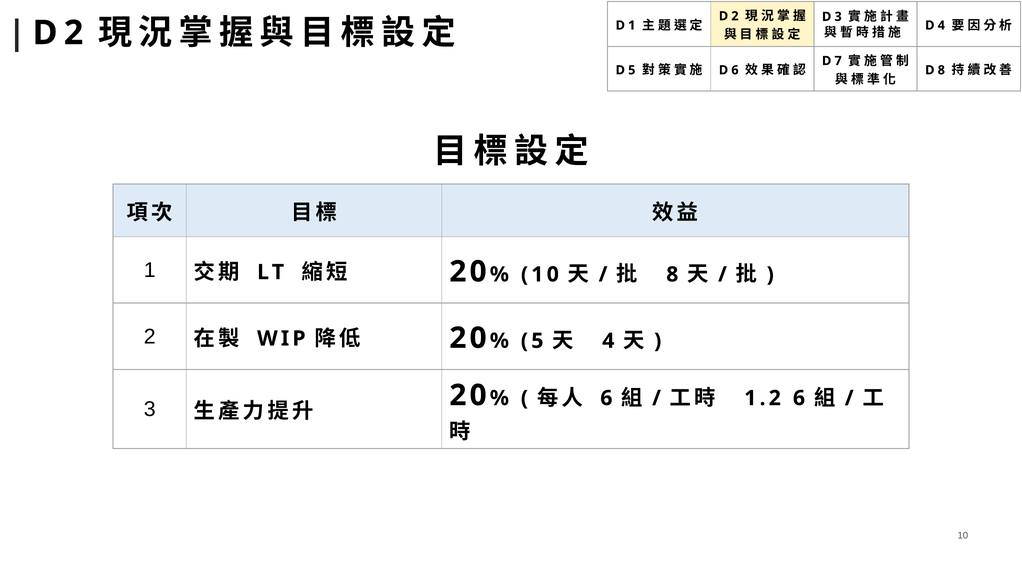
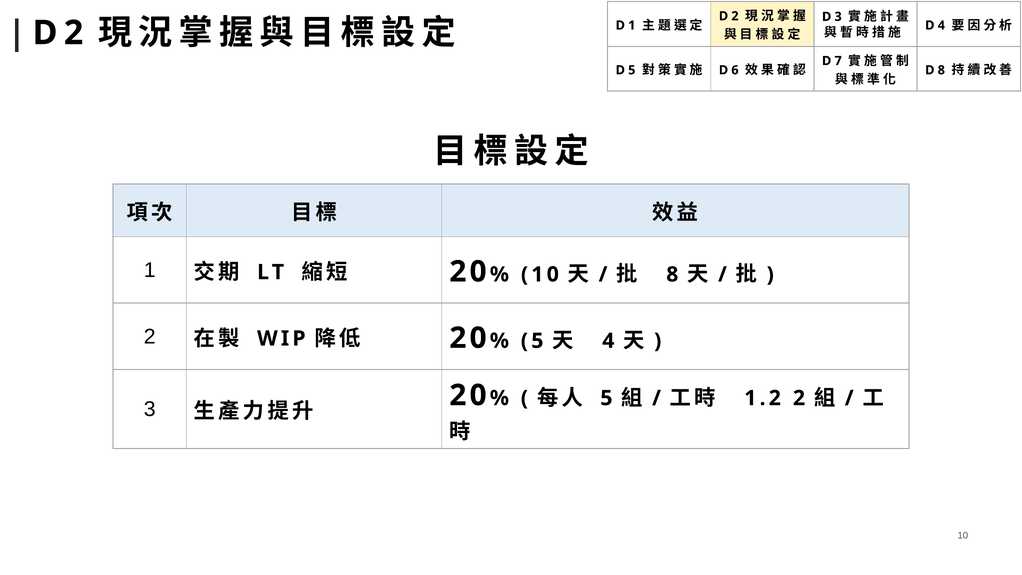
6: 6 -> 5 (606, 398)
1.2 6: 6 -> 2 (799, 398)
